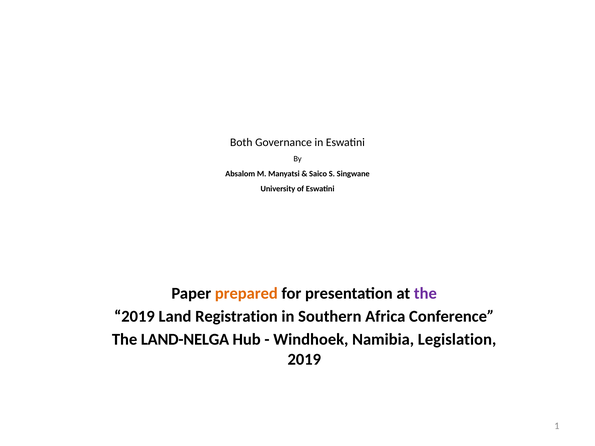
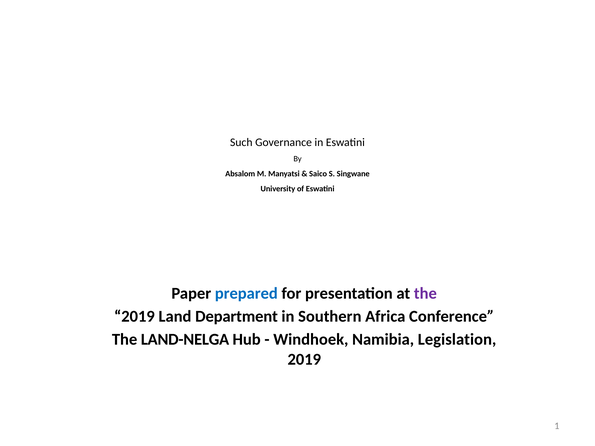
Both: Both -> Such (241, 142)
prepared colour: orange -> blue (246, 293)
Registration: Registration -> Department (237, 317)
